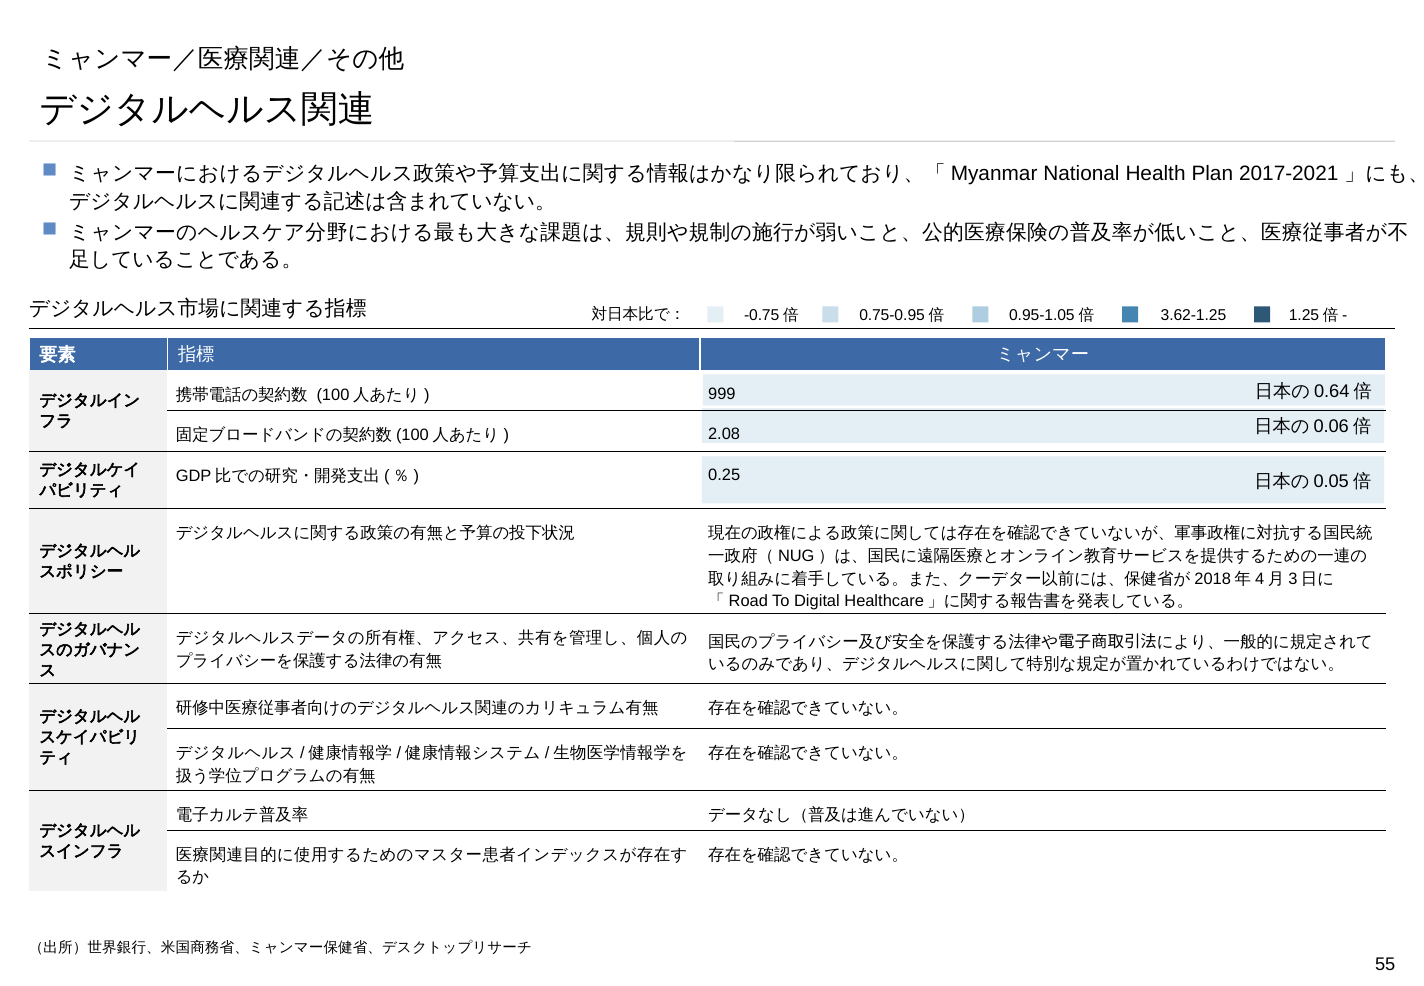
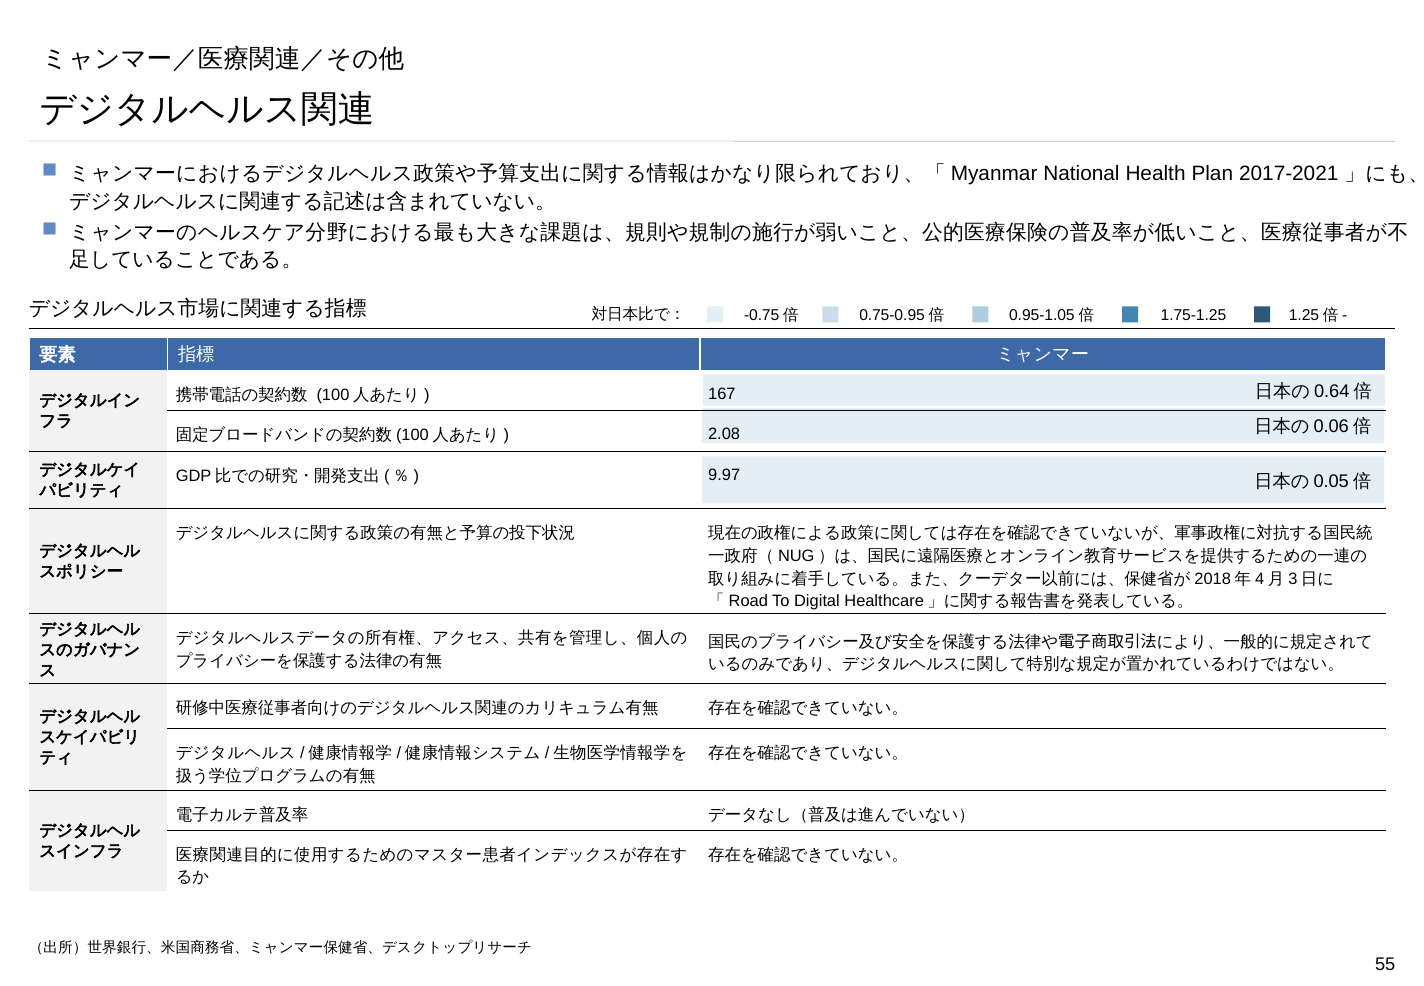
3.62-1.25: 3.62-1.25 -> 1.75-1.25 (1193, 315)
999: 999 -> 167 (722, 394)
0.25: 0.25 -> 9.97 (724, 475)
